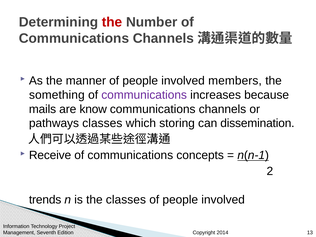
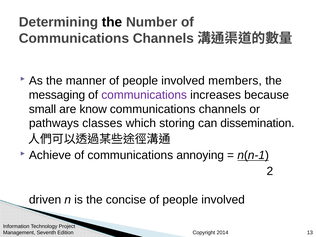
the colour: red -> black (112, 22)
something: something -> messaging (57, 95)
mails: mails -> small (42, 109)
Receive: Receive -> Achieve (50, 155)
concepts: concepts -> annoying (200, 155)
trends: trends -> driven (45, 200)
the classes: classes -> concise (126, 200)
